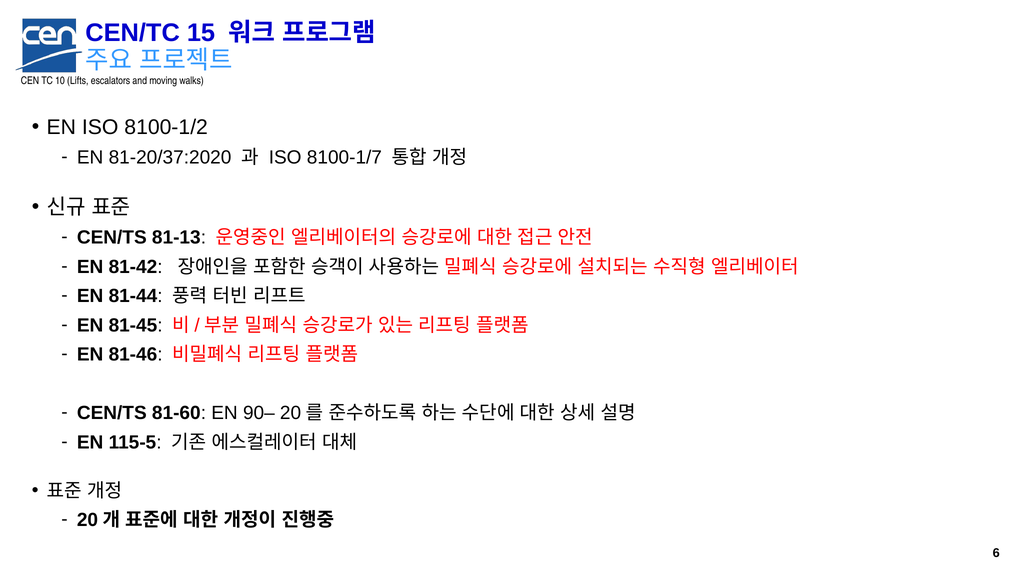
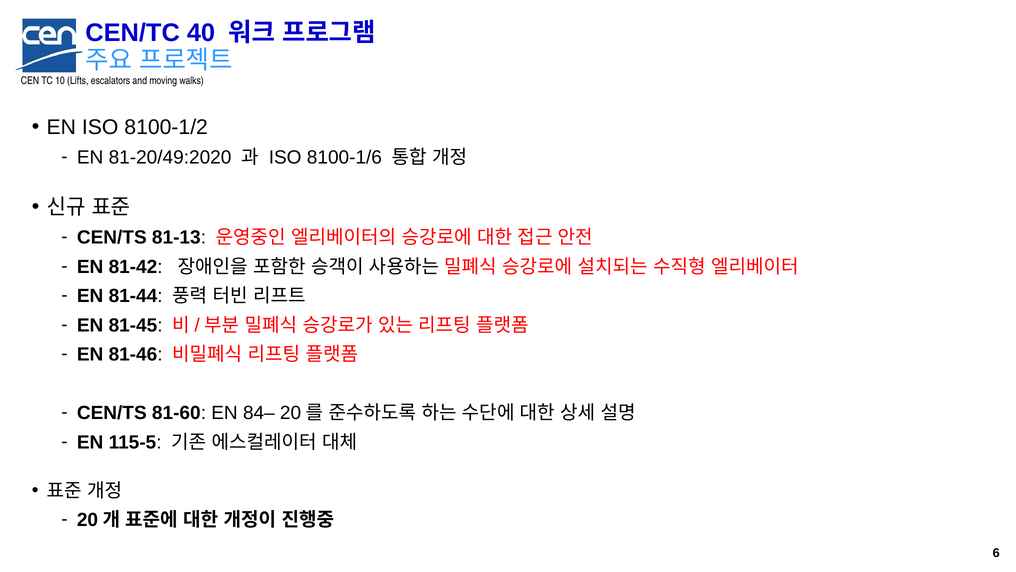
15: 15 -> 40 (201, 33)
81-20/37:2020: 81-20/37:2020 -> 81-20/49:2020 (170, 157)
8100-1/7: 8100-1/7 -> 8100-1/6 (344, 157)
90–: 90– -> 84– (259, 413)
